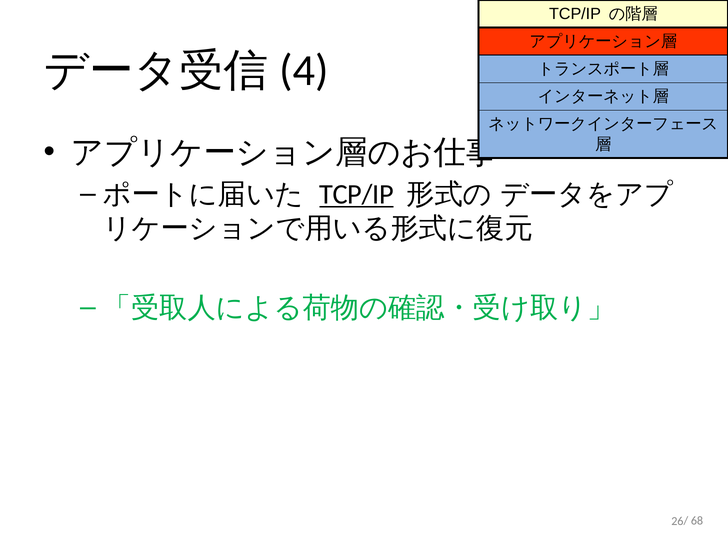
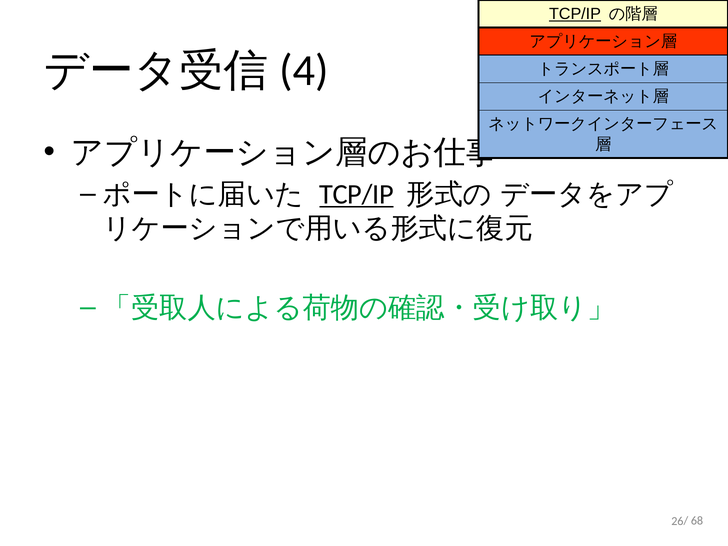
TCP/IP underline: none -> present (575, 14)
